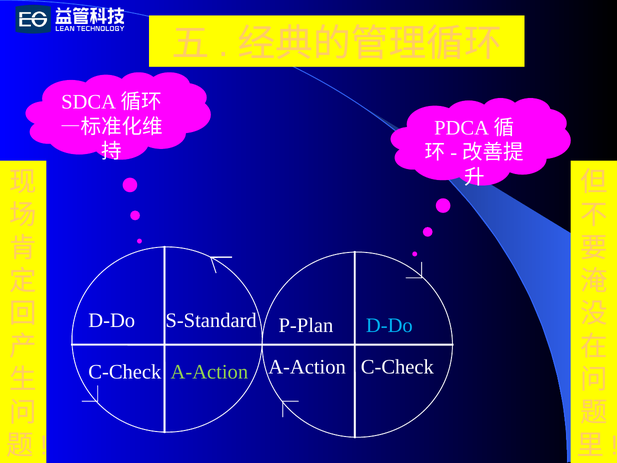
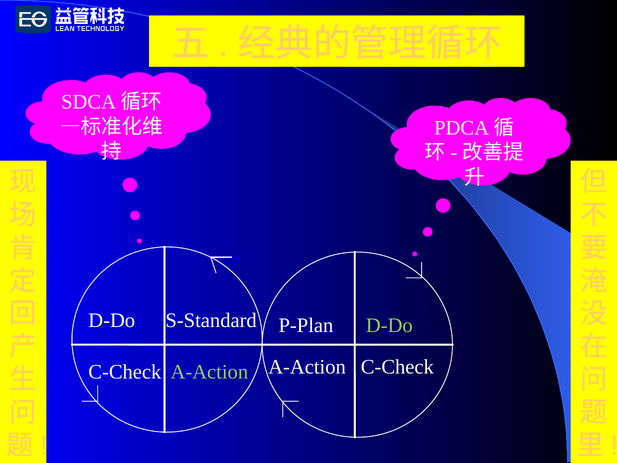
D-Do colour: light blue -> light green (389, 325)
